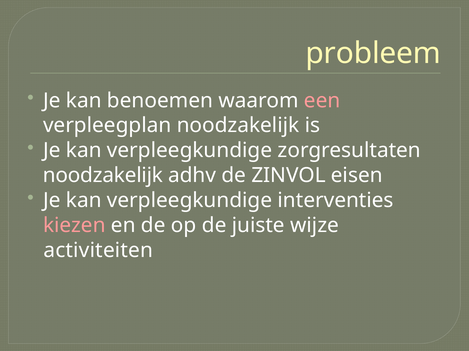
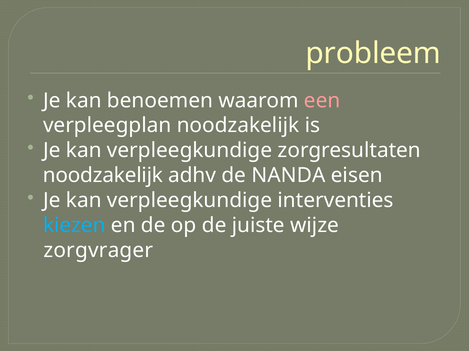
ZINVOL: ZINVOL -> NANDA (288, 176)
kiezen colour: pink -> light blue (74, 226)
activiteiten: activiteiten -> zorgvrager (98, 251)
